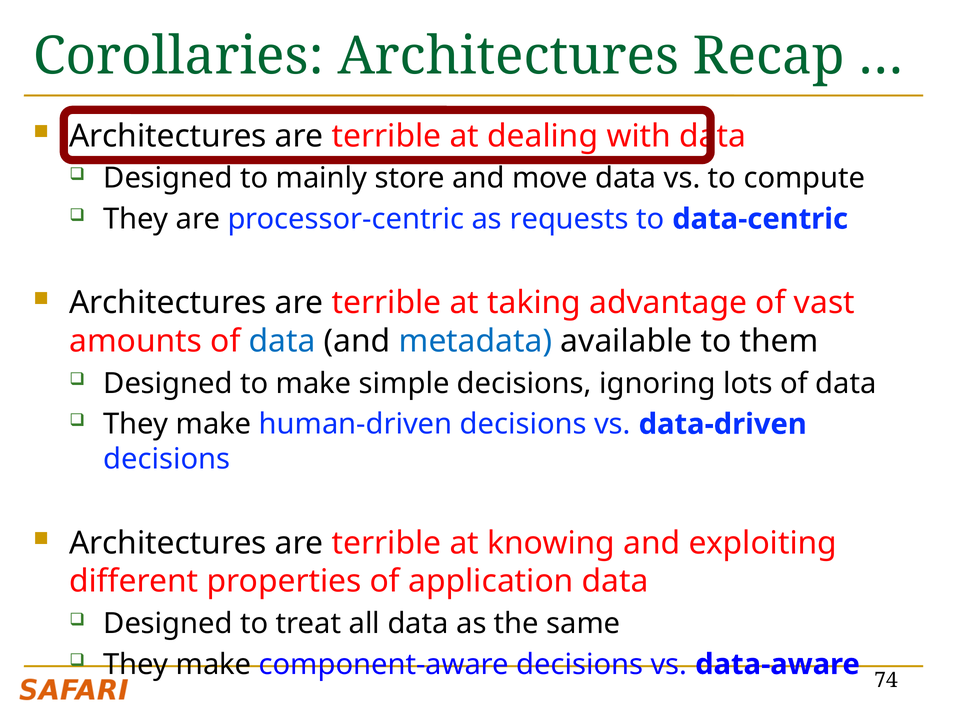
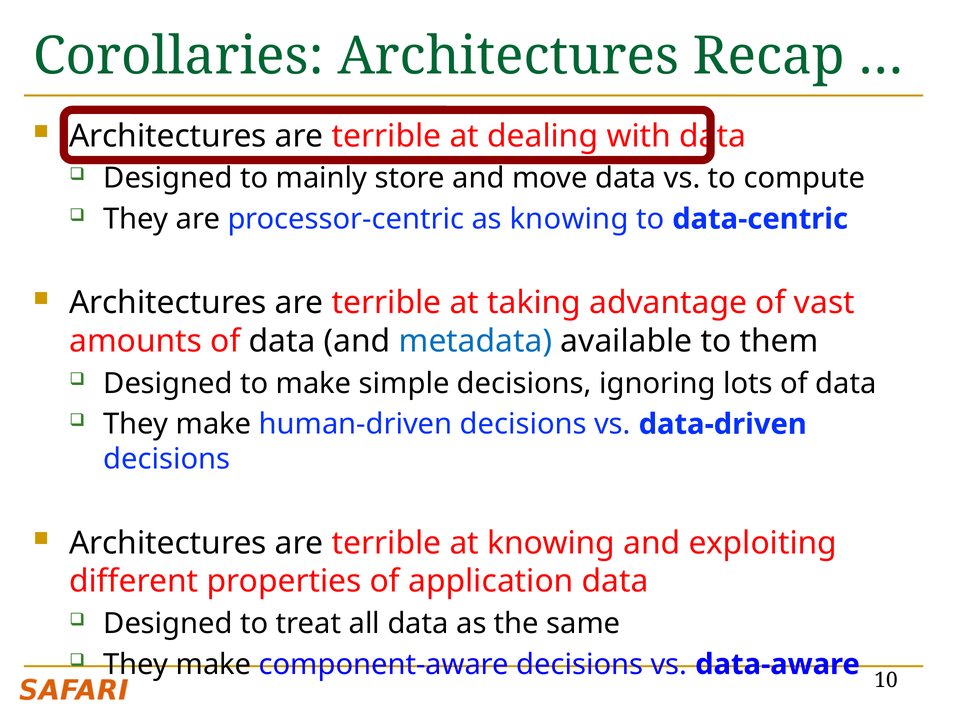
as requests: requests -> knowing (569, 219)
data colour: blue -> black (282, 341)
74: 74 -> 10 (886, 680)
